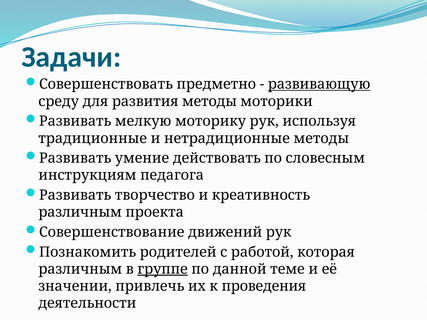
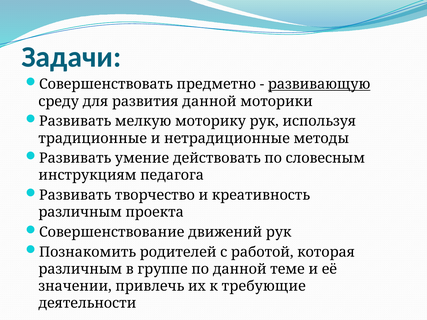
развития методы: методы -> данной (209, 101)
группе underline: present -> none (163, 269)
проведения: проведения -> требующие (264, 286)
